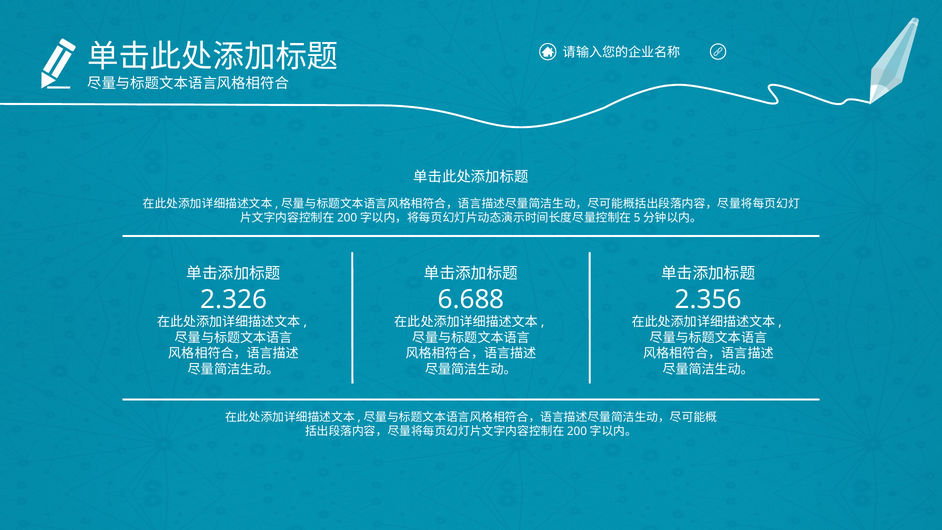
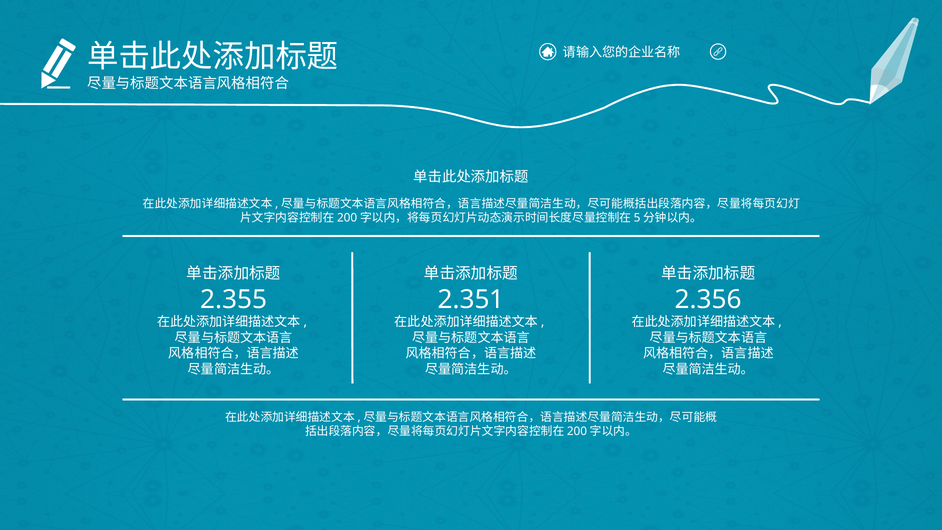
2.326: 2.326 -> 2.355 (234, 299)
6.688: 6.688 -> 2.351 (471, 299)
